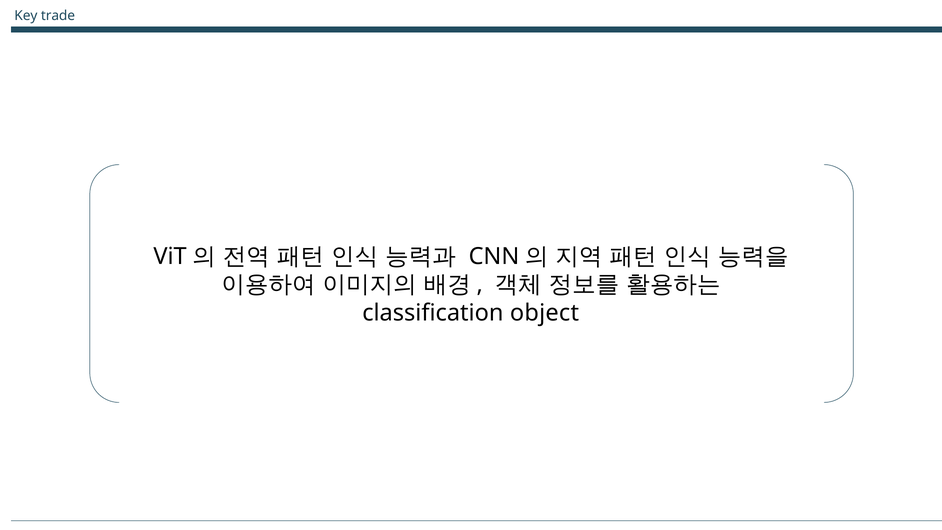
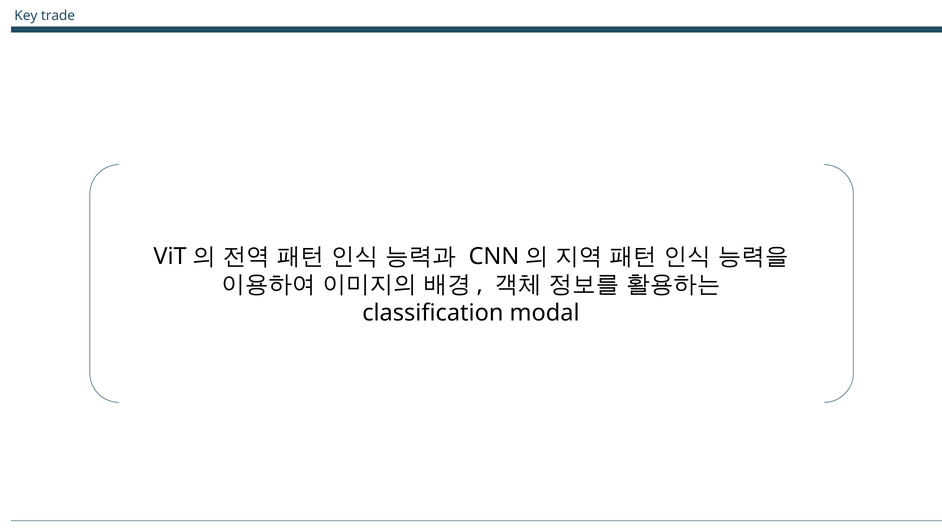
object: object -> modal (545, 313)
